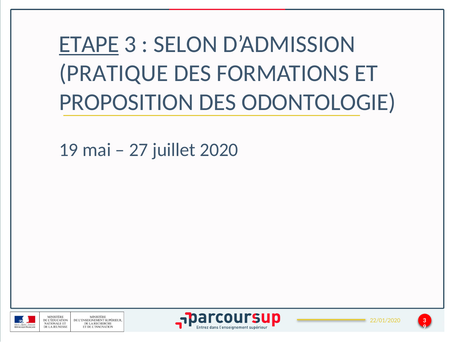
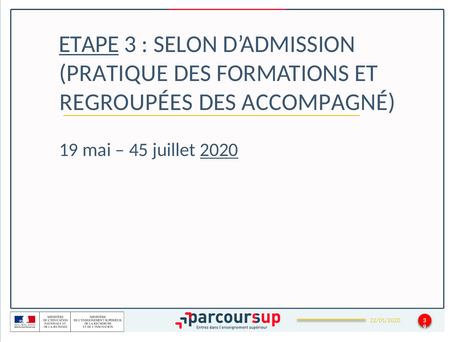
PROPOSITION: PROPOSITION -> REGROUPÉES (126, 102)
ODONTOLOGIE: ODONTOLOGIE -> ACCOMPAGNÉ (318, 102)
27: 27 -> 45 (139, 150)
2020 underline: none -> present (219, 150)
